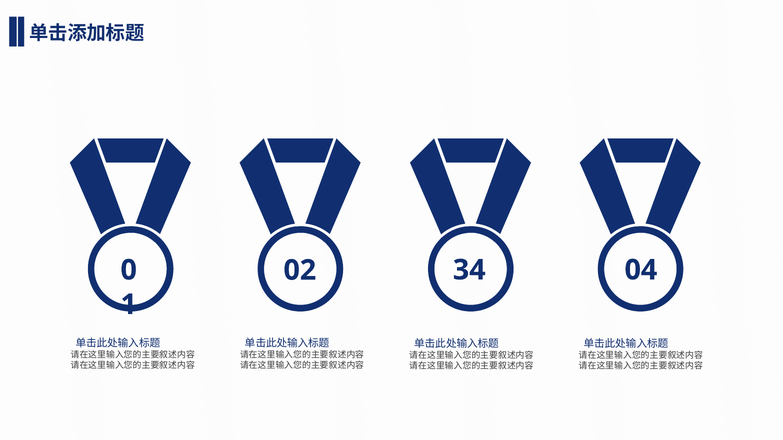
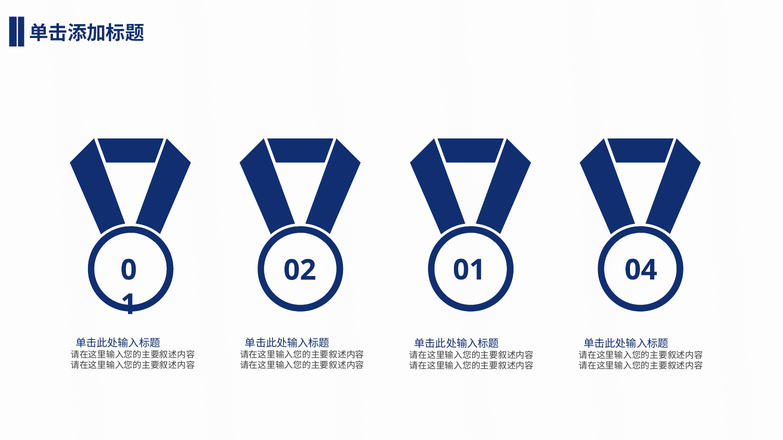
34: 34 -> 01 (469, 270)
